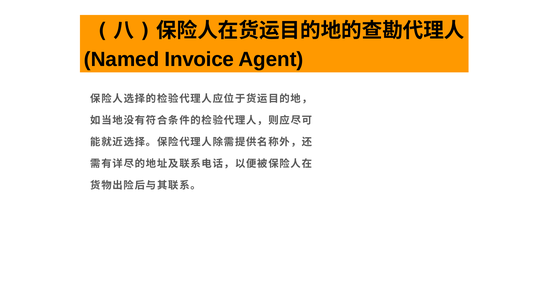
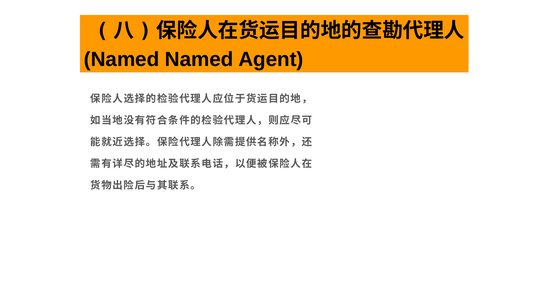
Named Invoice: Invoice -> Named (199, 60)
